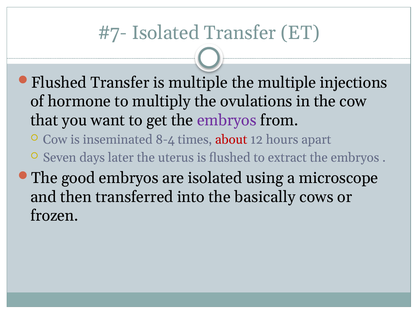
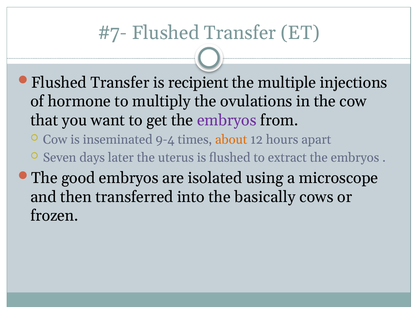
Isolated: Isolated -> Flushed (166, 33)
is multiple: multiple -> recipient (198, 82)
8-4: 8-4 -> 9-4 (165, 139)
about colour: red -> orange (231, 139)
